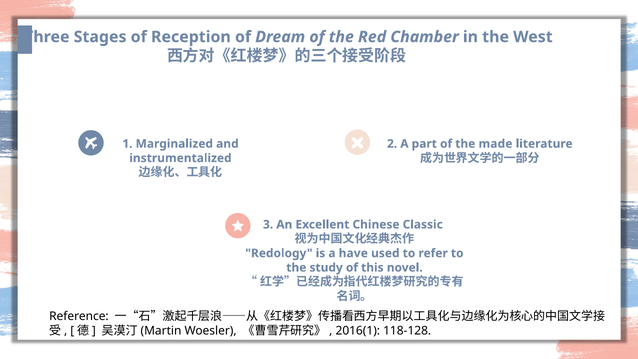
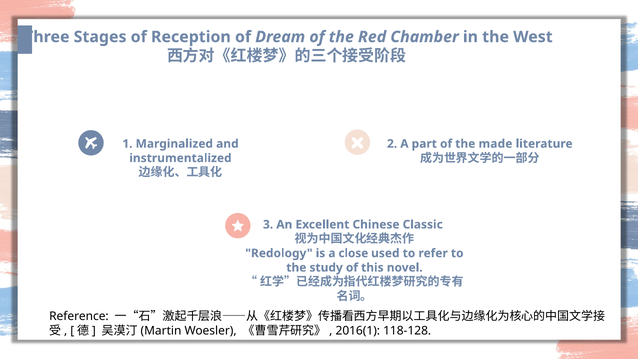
have: have -> close (353, 253)
